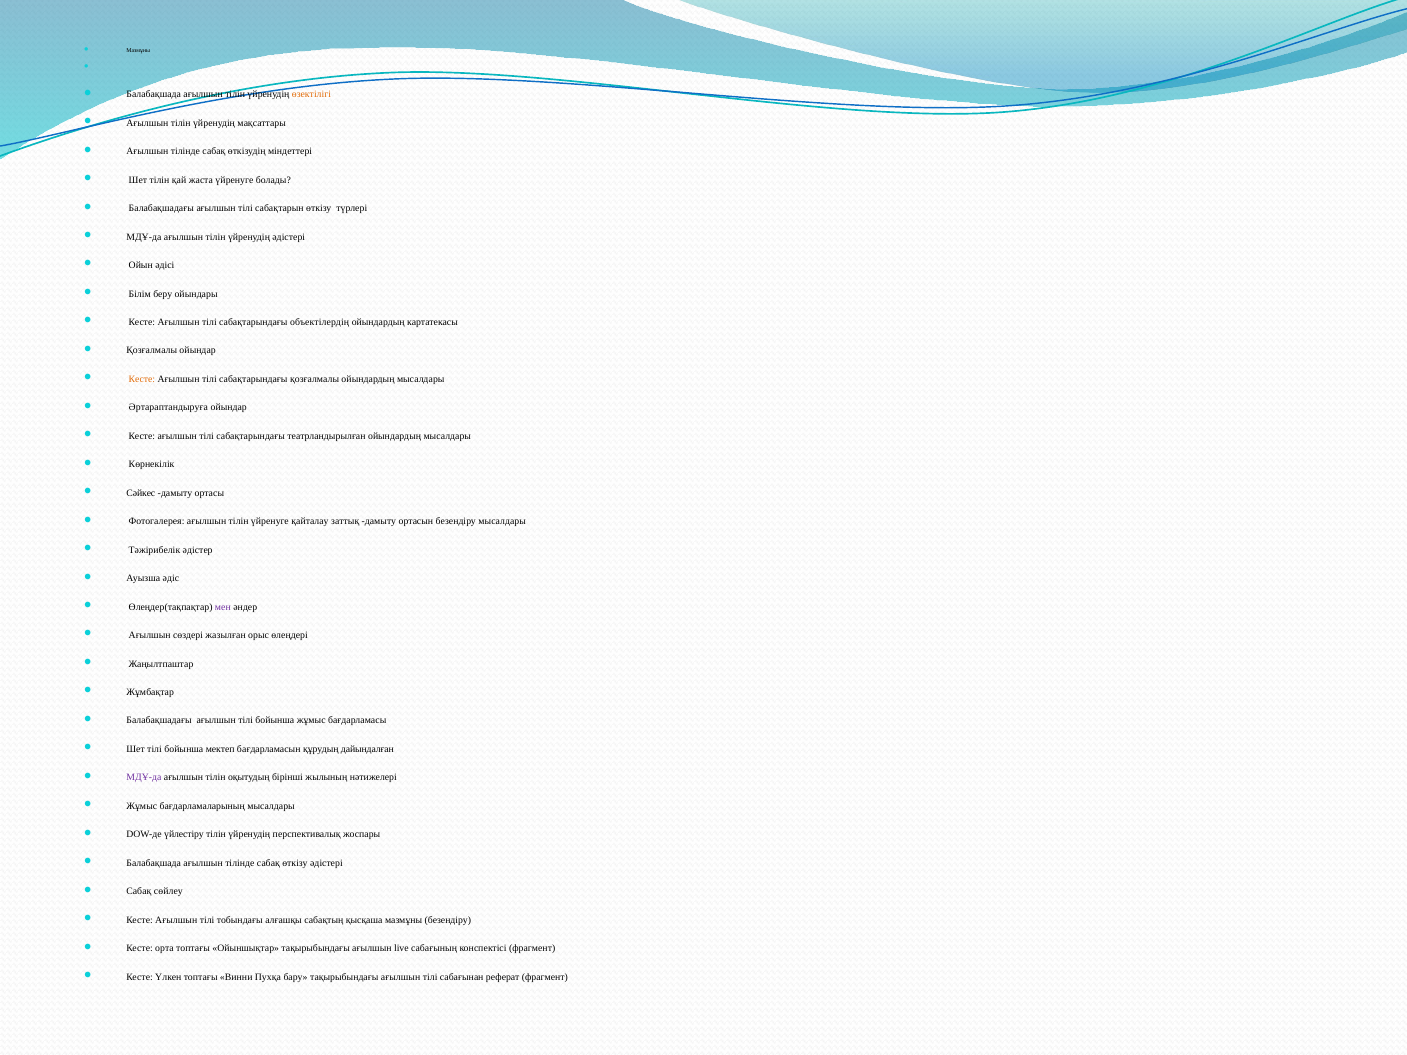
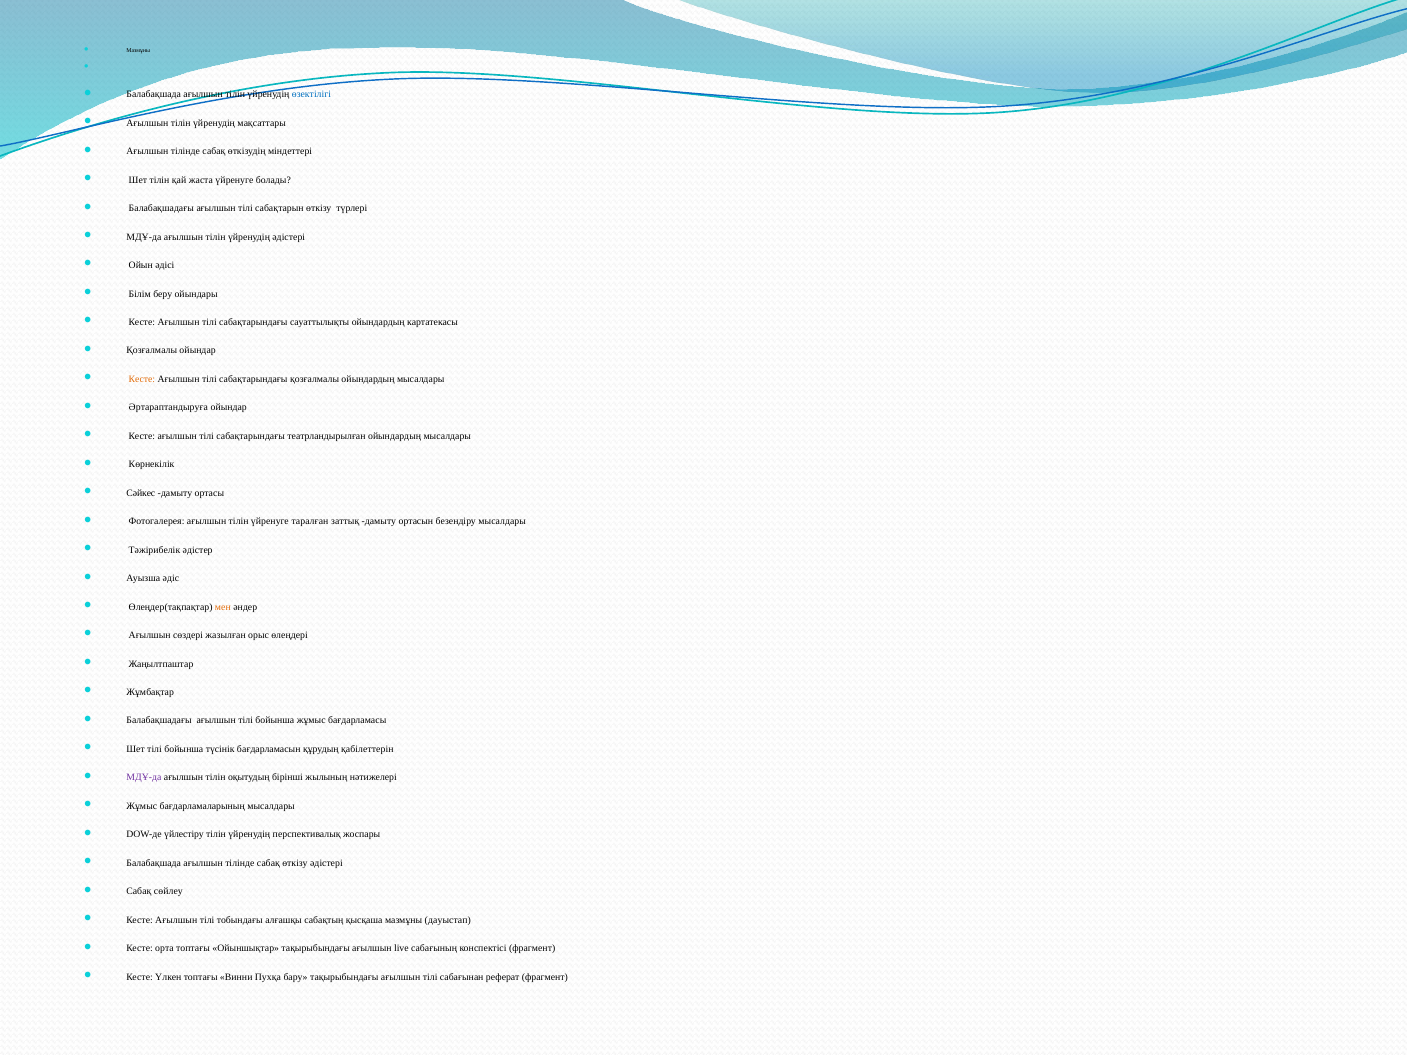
өзектілігі colour: orange -> blue (311, 95)
объектілердің: объектілердің -> сауаттылықты (320, 322)
қайталау: қайталау -> таралған (310, 522)
мен colour: purple -> orange (223, 607)
мектеп: мектеп -> түсінік (220, 749)
дайындалған: дайындалған -> қабілеттерін (367, 749)
мазмұны безендіру: безендіру -> дауыстап (448, 920)
